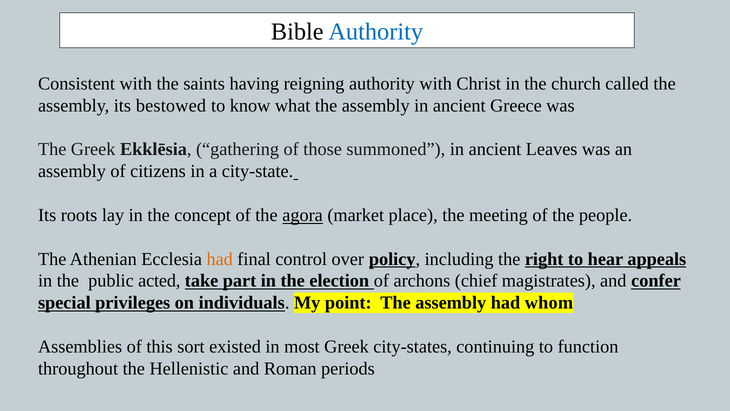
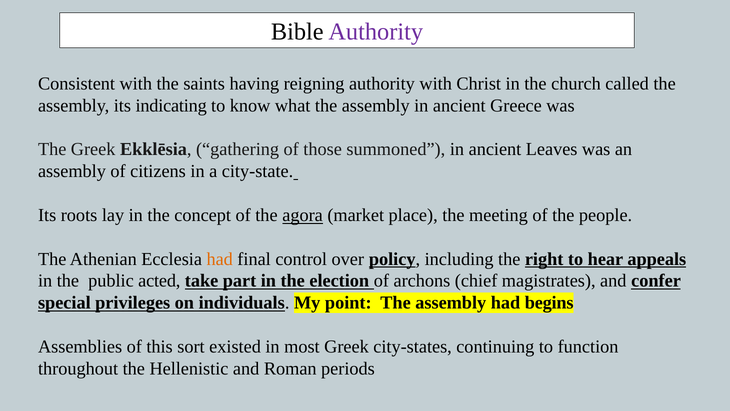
Authority colour: blue -> purple (376, 32)
bestowed: bestowed -> indicating (171, 106)
whom: whom -> begins (549, 303)
